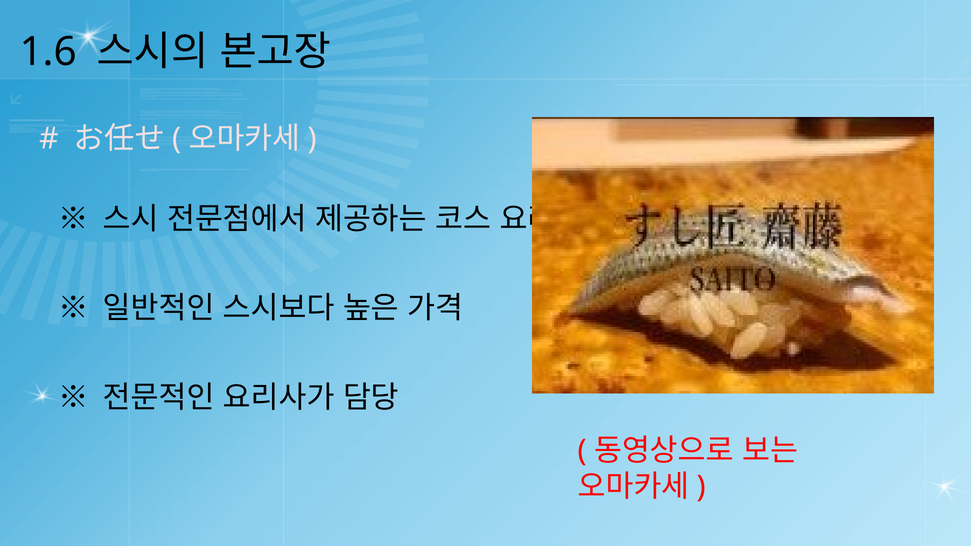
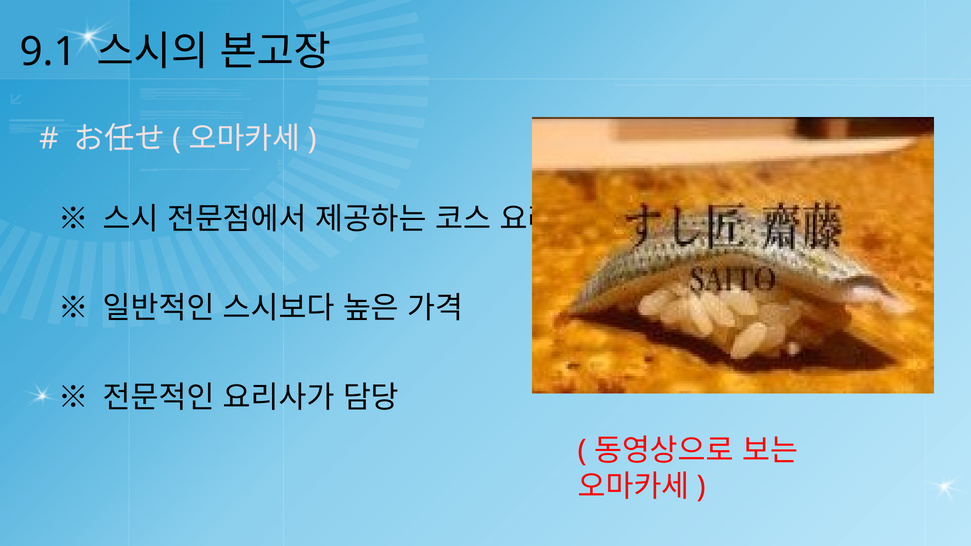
1.6: 1.6 -> 9.1 (48, 52)
